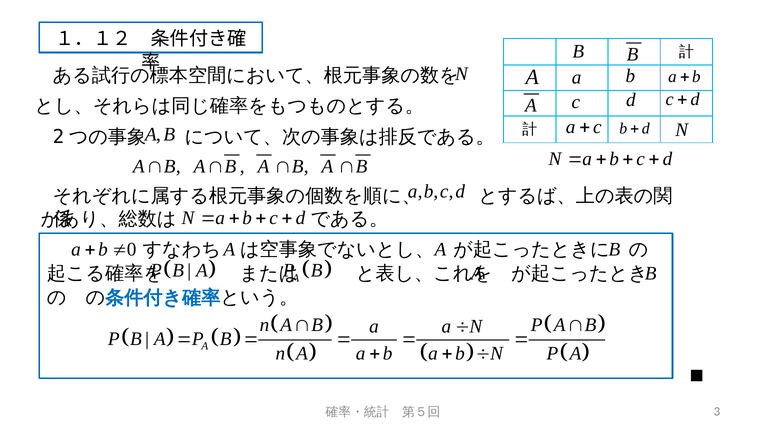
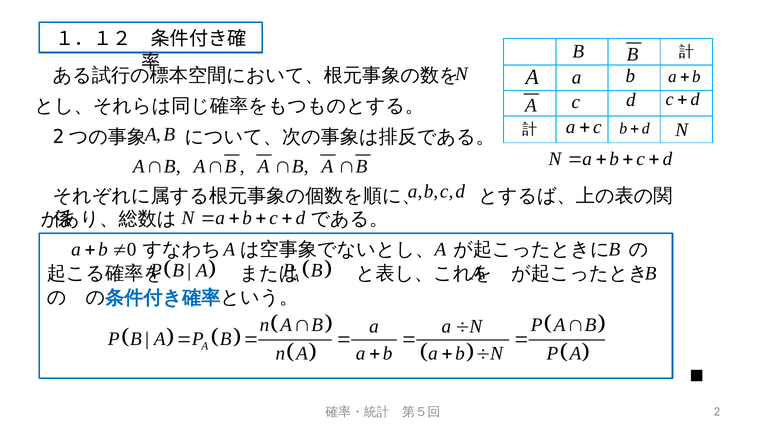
3: 3 -> 2 (717, 412)
